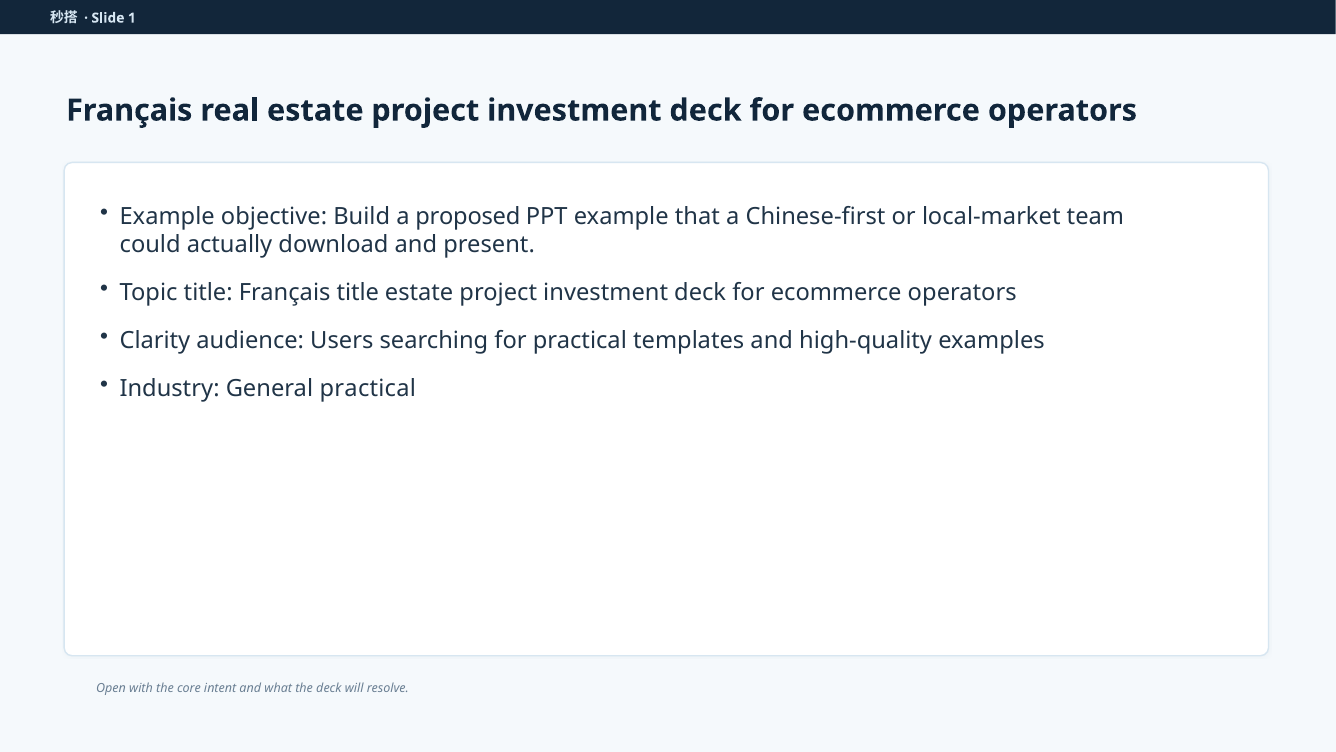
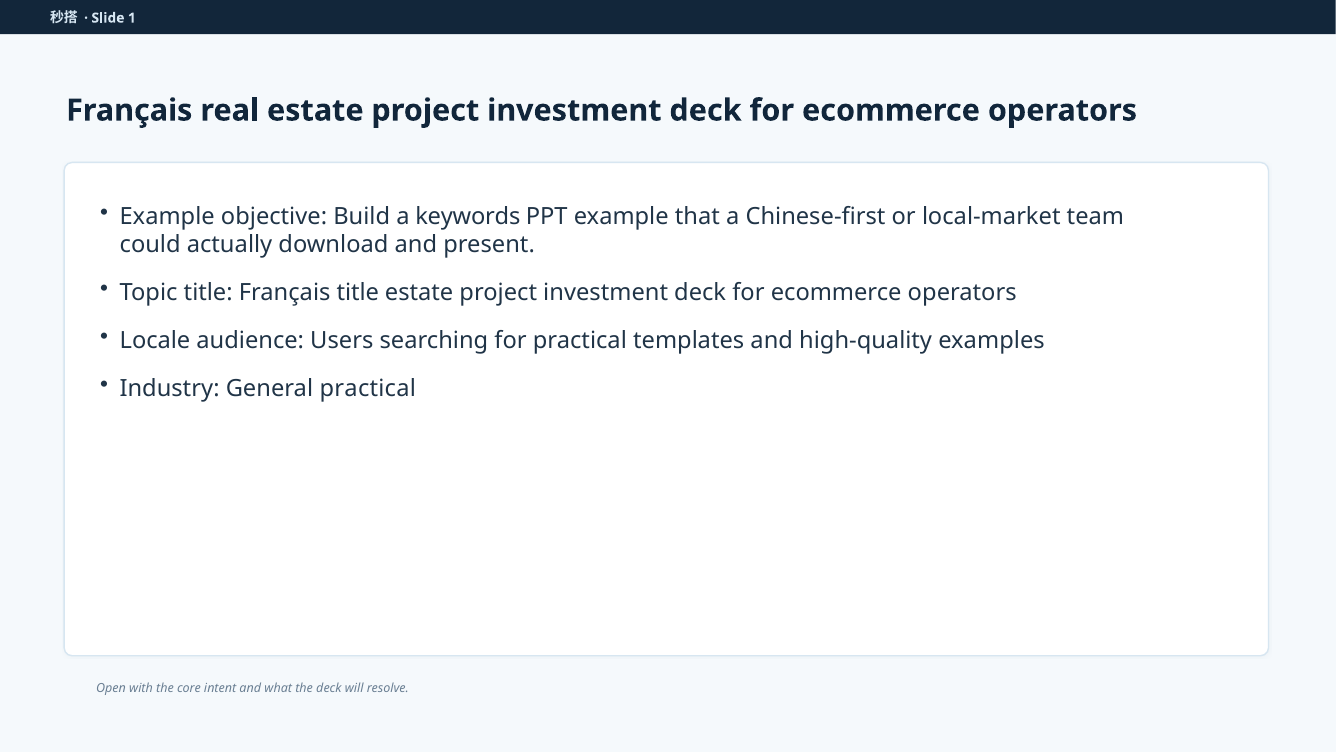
proposed: proposed -> keywords (468, 216)
Clarity: Clarity -> Locale (155, 340)
